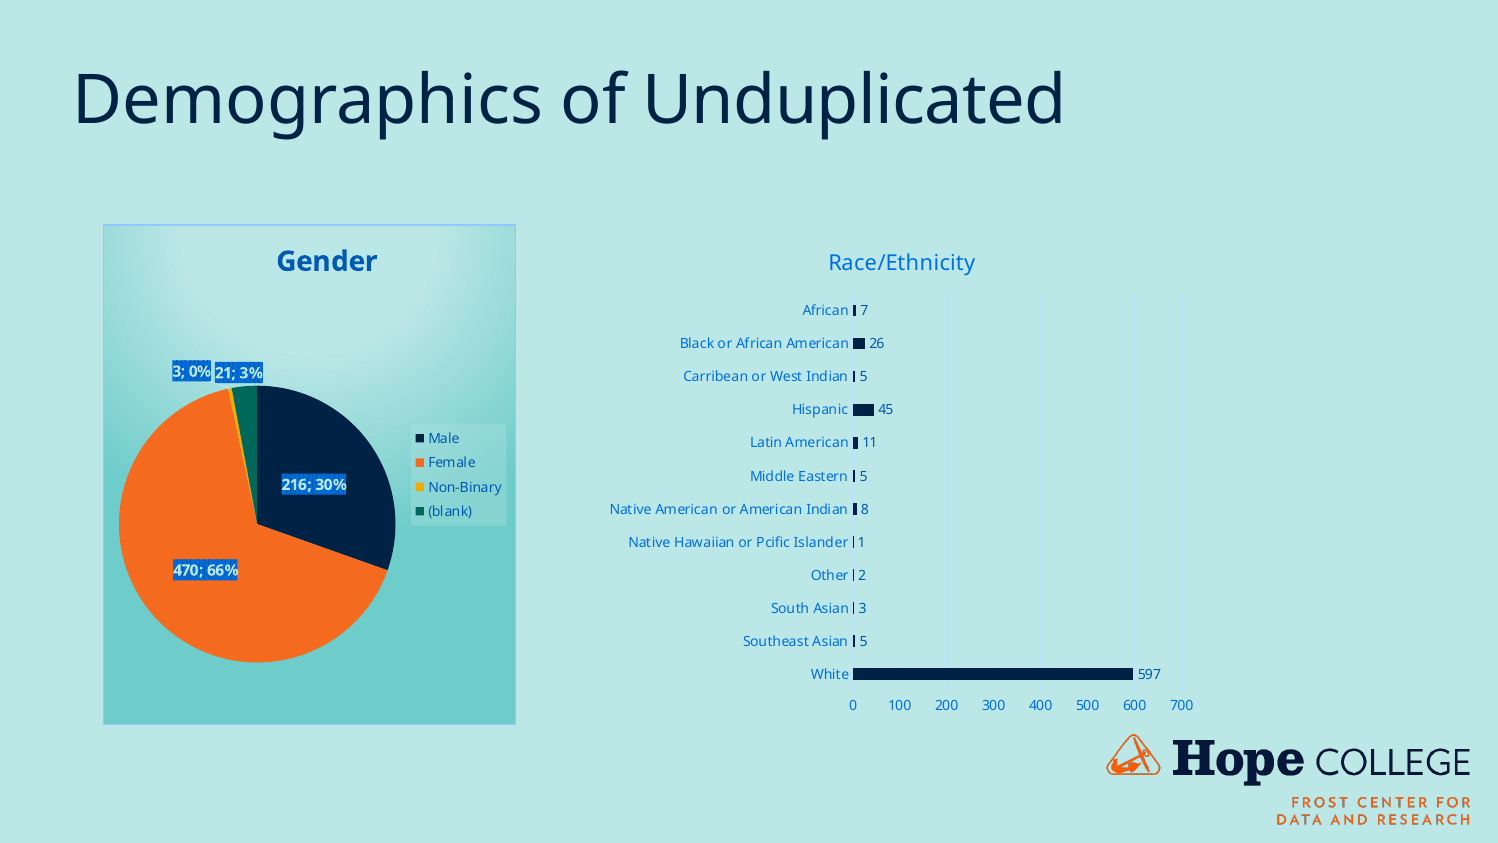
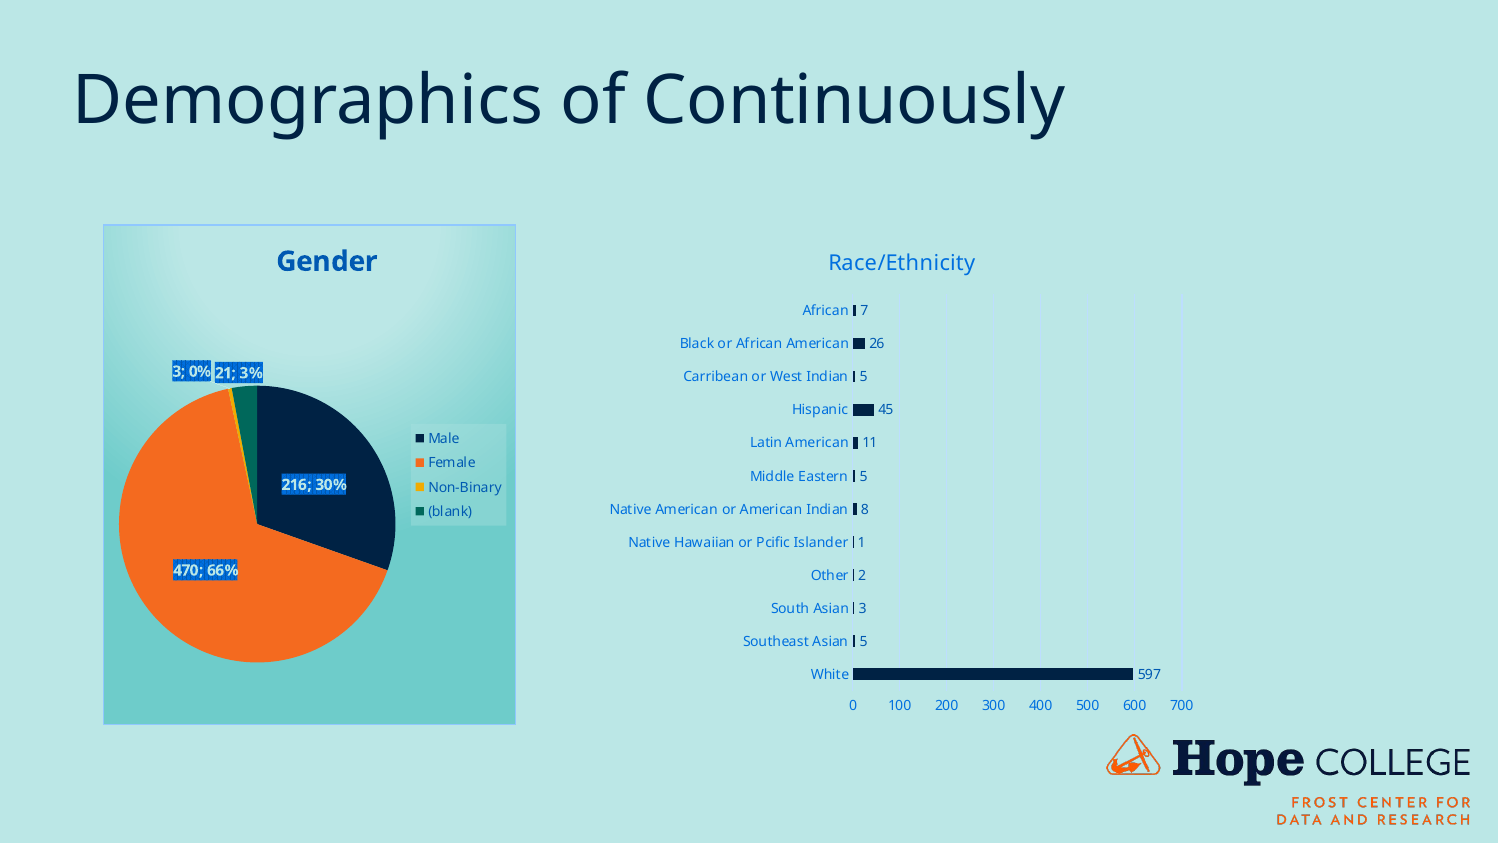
Unduplicated: Unduplicated -> Continuously (855, 101)
